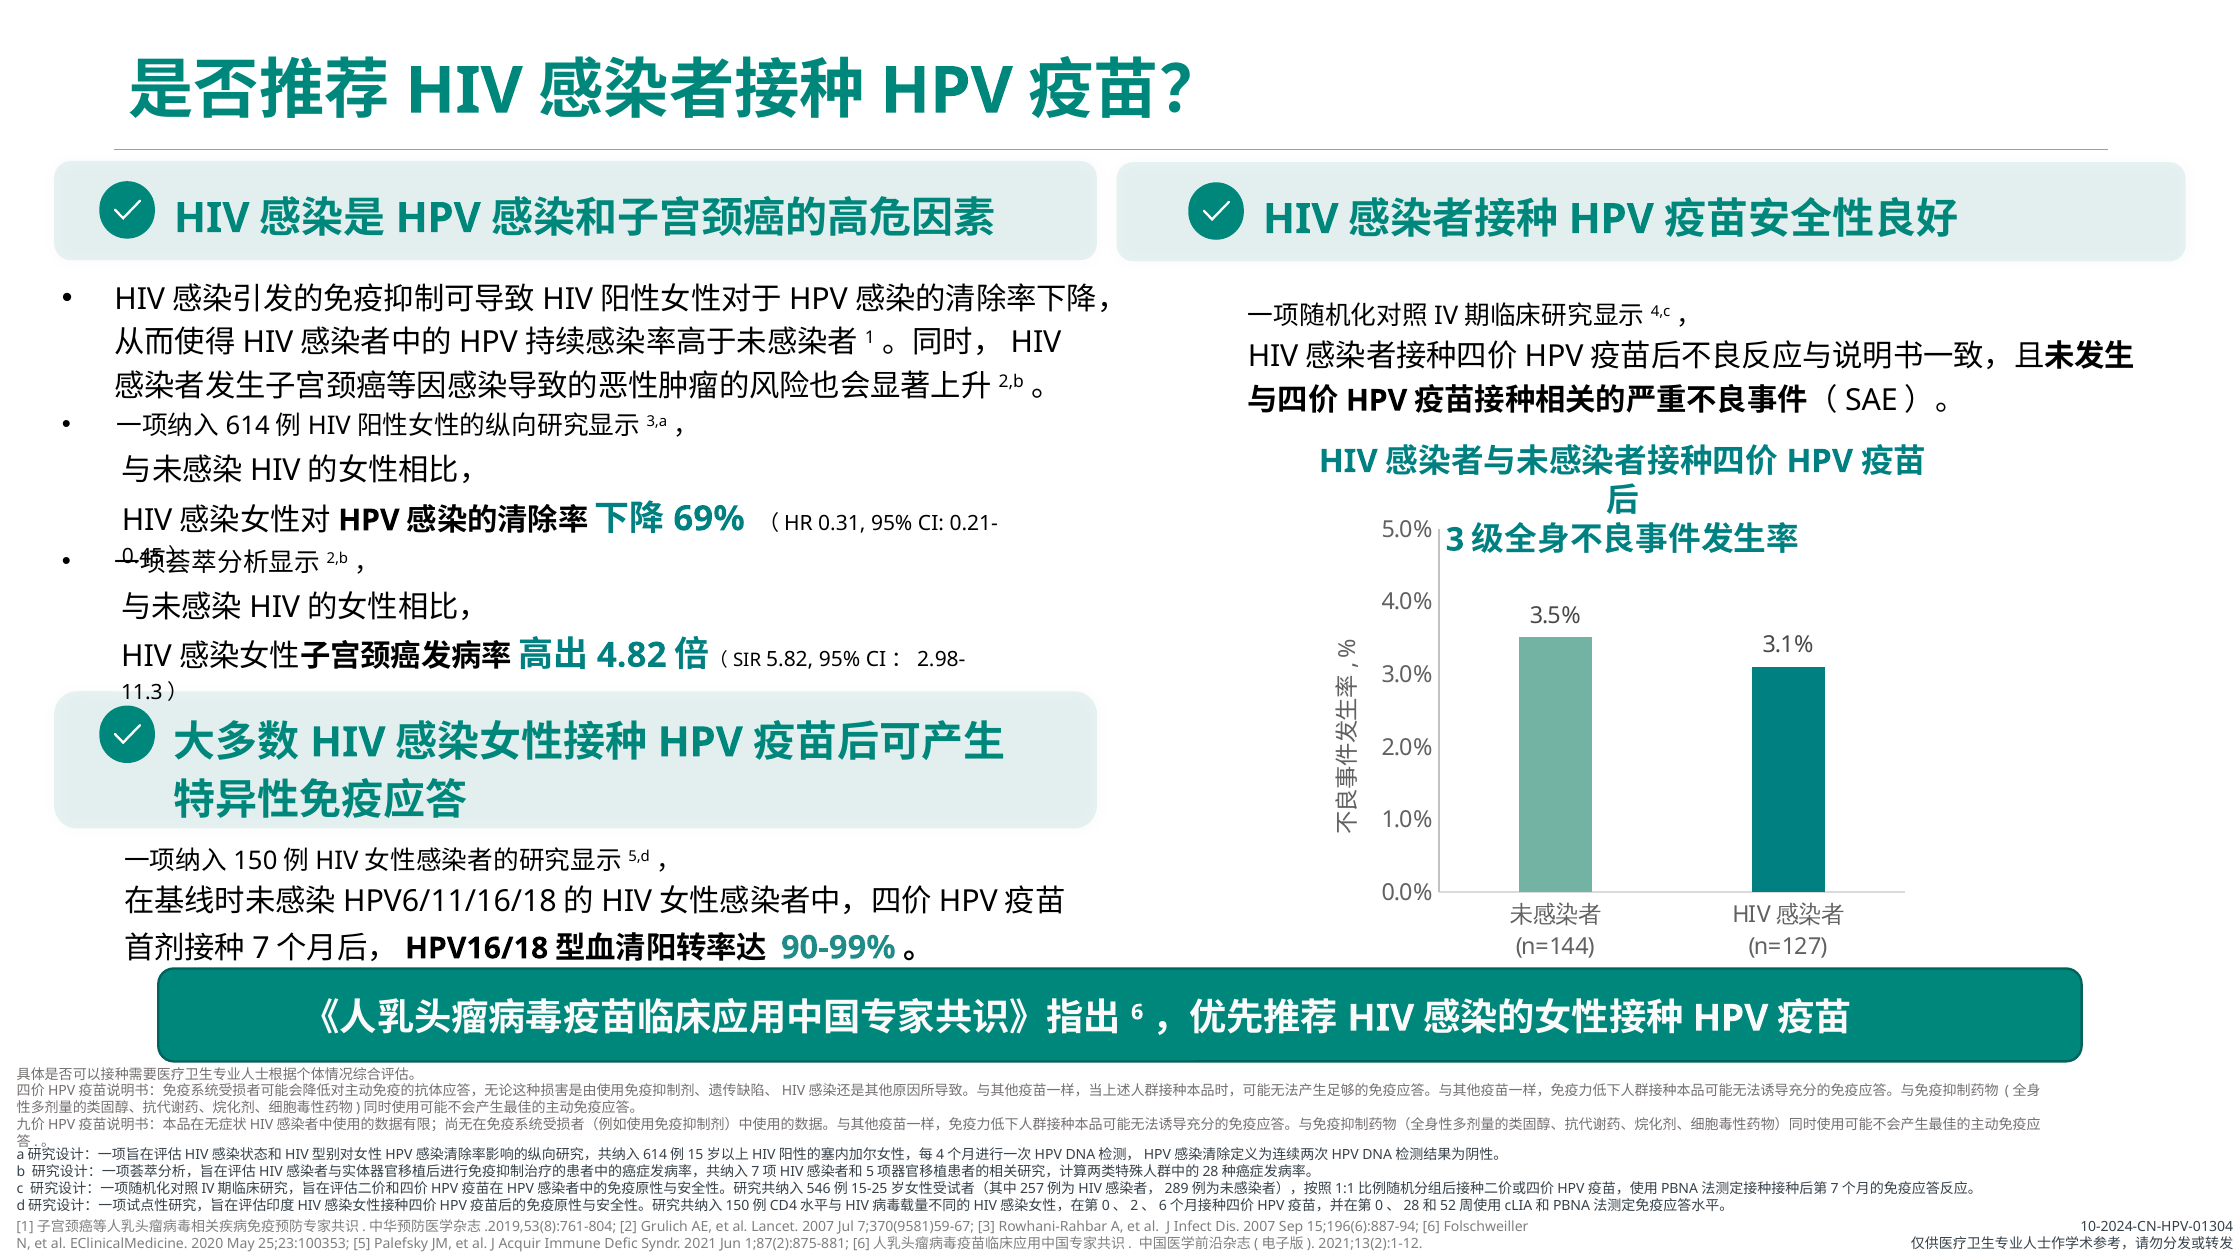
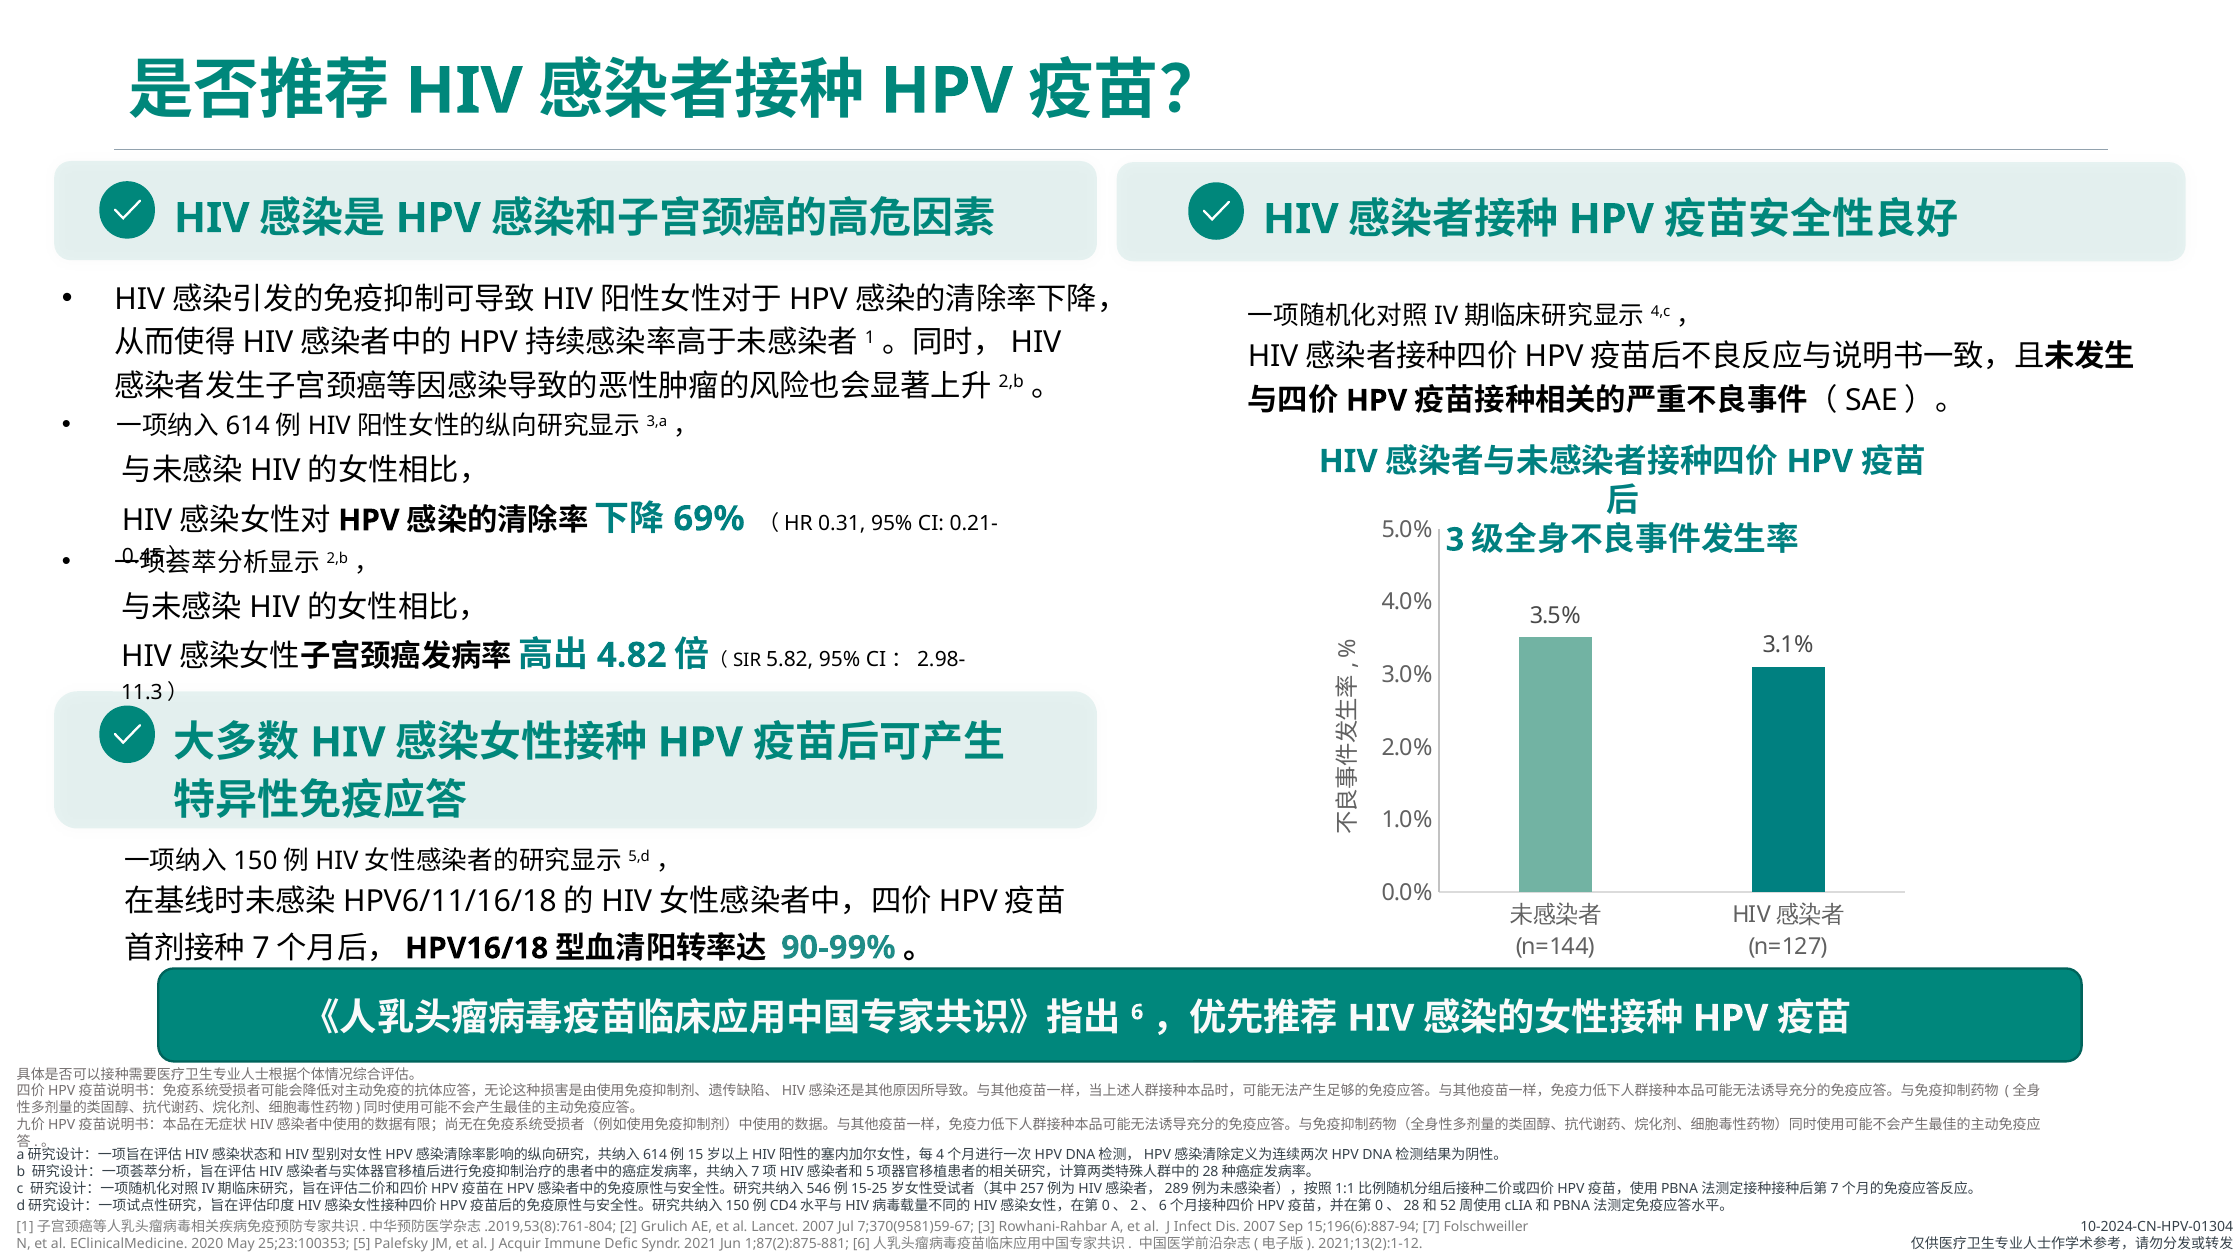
15;196(6):887-94 6: 6 -> 7 (1431, 1227)
